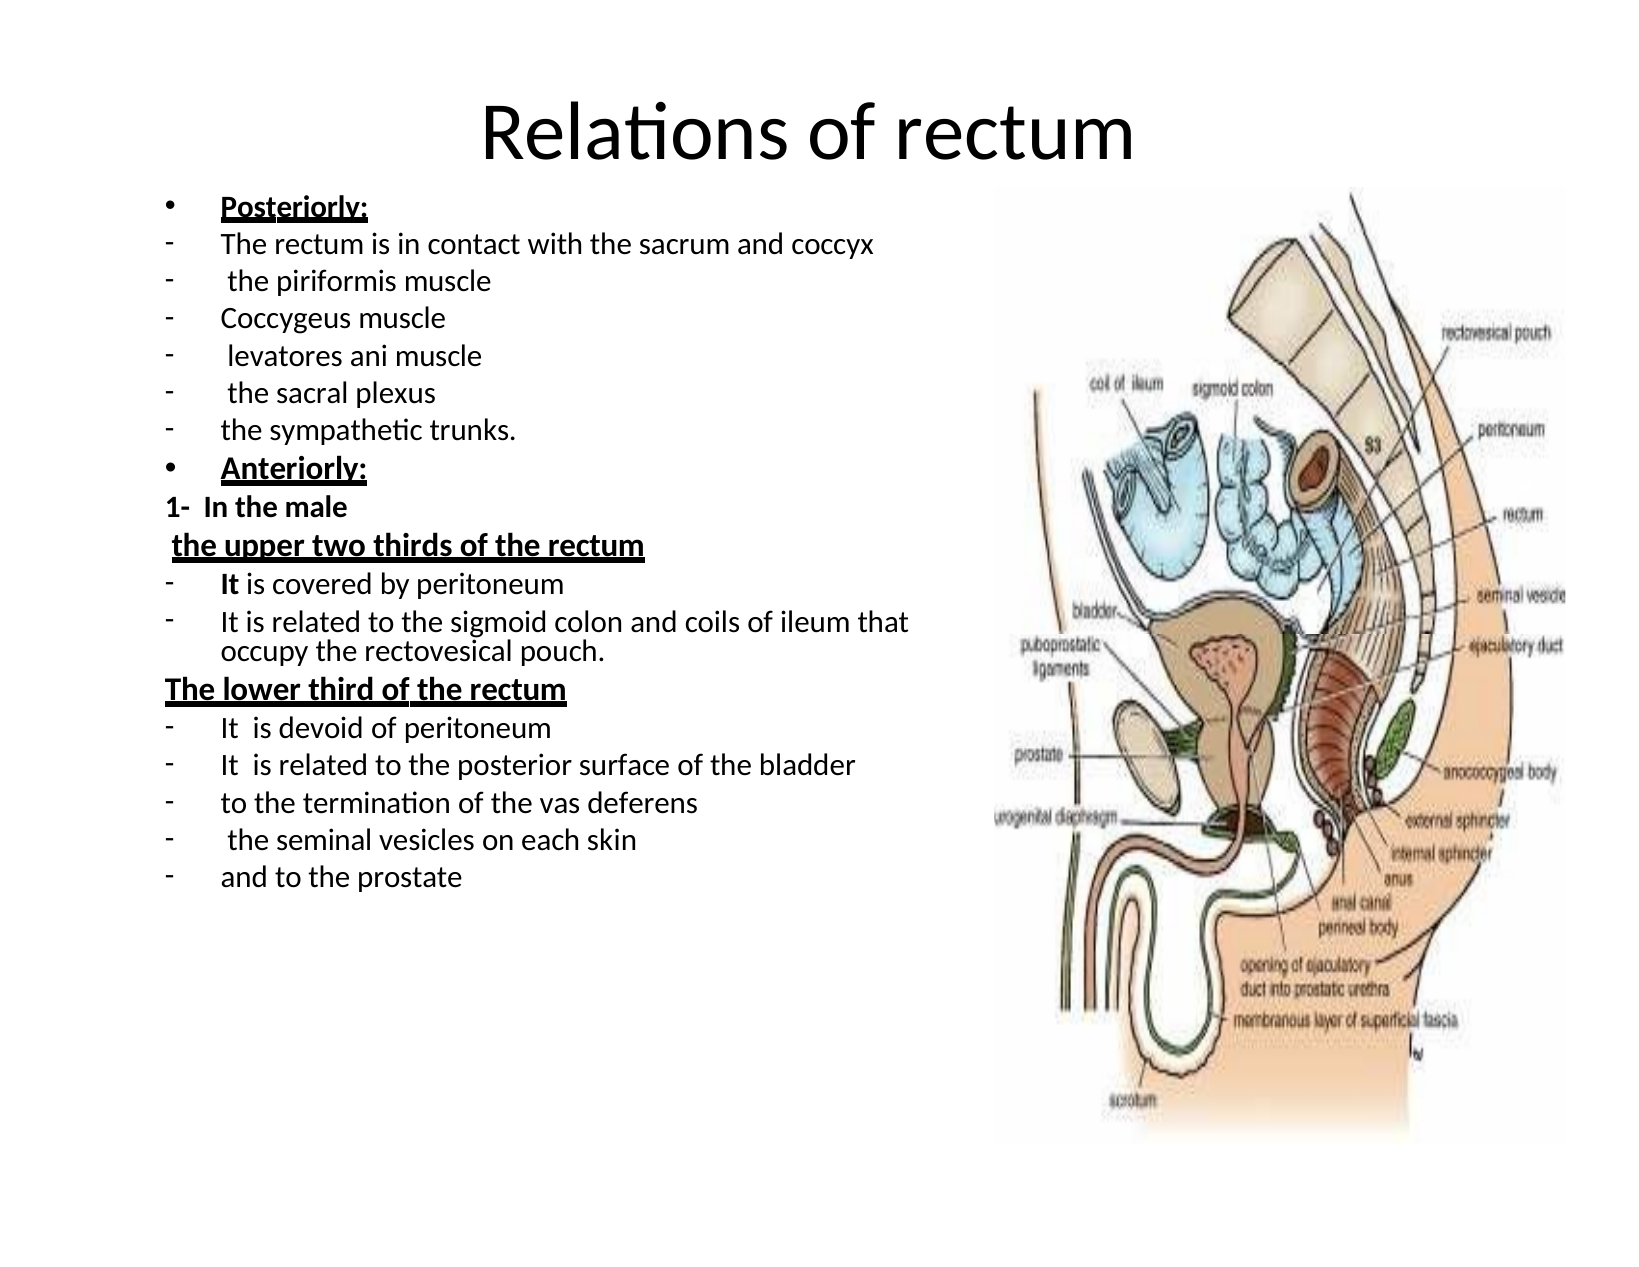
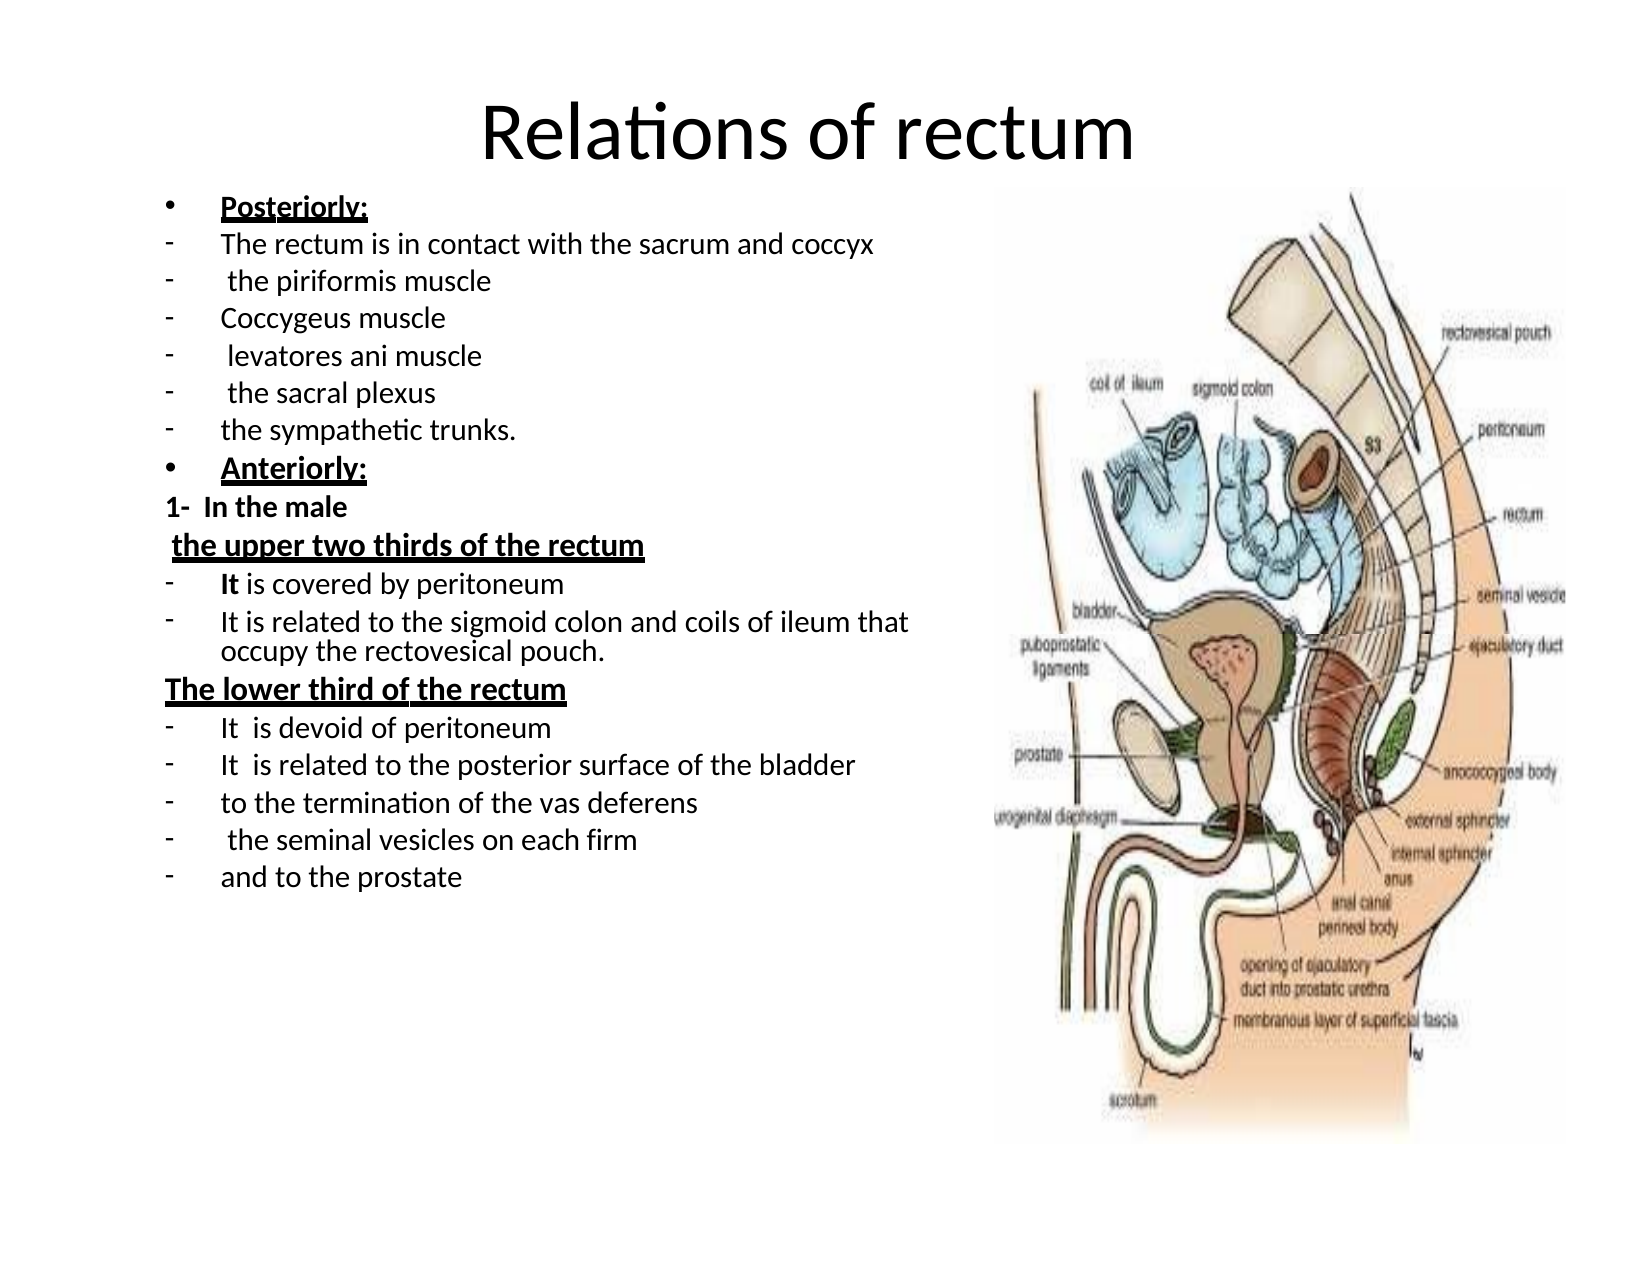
skin: skin -> firm (612, 840)
